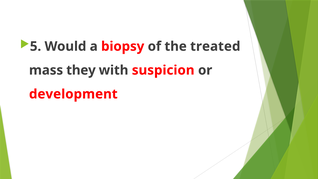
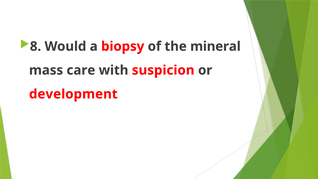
5: 5 -> 8 (36, 46)
treated: treated -> mineral (215, 46)
they: they -> care (81, 70)
